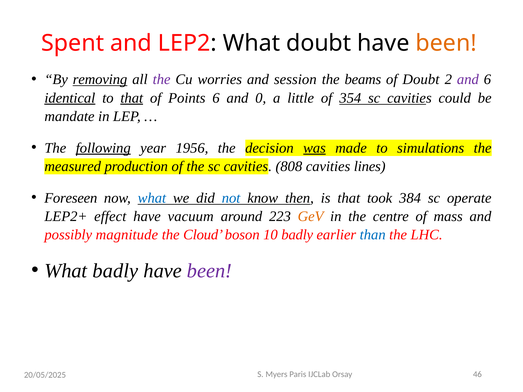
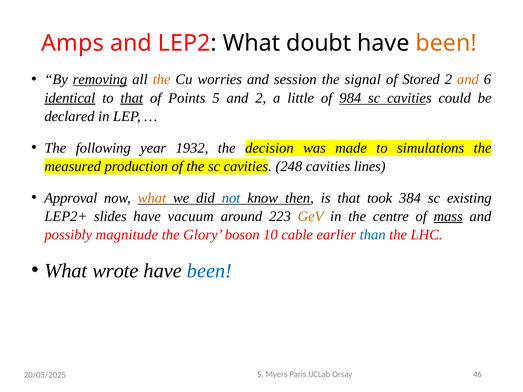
Spent: Spent -> Amps (73, 43)
the colour: purple -> orange (162, 80)
beams: beams -> signal (363, 80)
of Doubt: Doubt -> Stored (421, 80)
and colour: purple -> orange (468, 80)
Points 6: 6 -> 5 (216, 98)
and 0: 0 -> 2 (261, 98)
354: 354 -> 984 (350, 98)
mandate: mandate -> declared (70, 116)
following underline: present -> none (103, 148)
1956: 1956 -> 1932 (192, 148)
was underline: present -> none (314, 148)
808: 808 -> 248 (289, 166)
Foreseen: Foreseen -> Approval (71, 198)
what colour: blue -> orange (152, 198)
operate: operate -> existing (469, 198)
effect: effect -> slides (110, 216)
mass underline: none -> present (448, 216)
Cloud: Cloud -> Glory (203, 235)
10 badly: badly -> cable (297, 235)
What badly: badly -> wrote (115, 271)
been colour: purple -> blue (209, 271)
